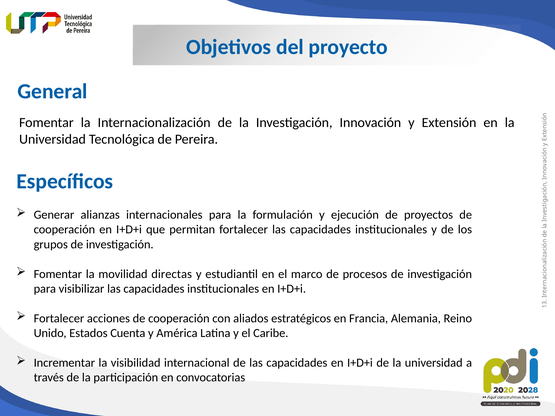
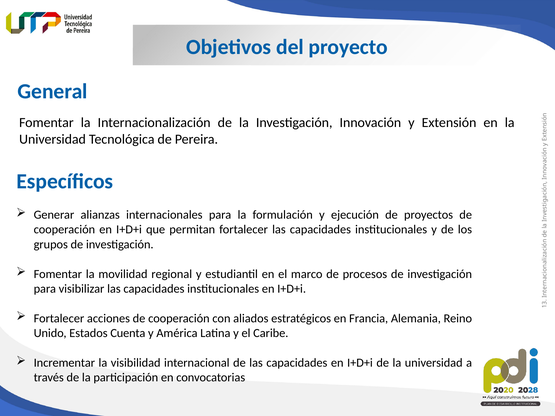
directas: directas -> regional (172, 274)
